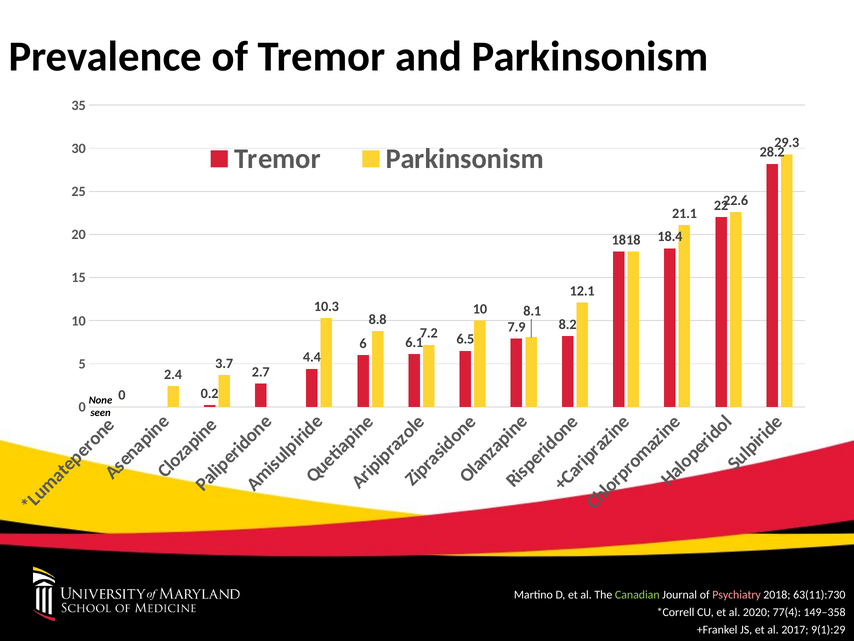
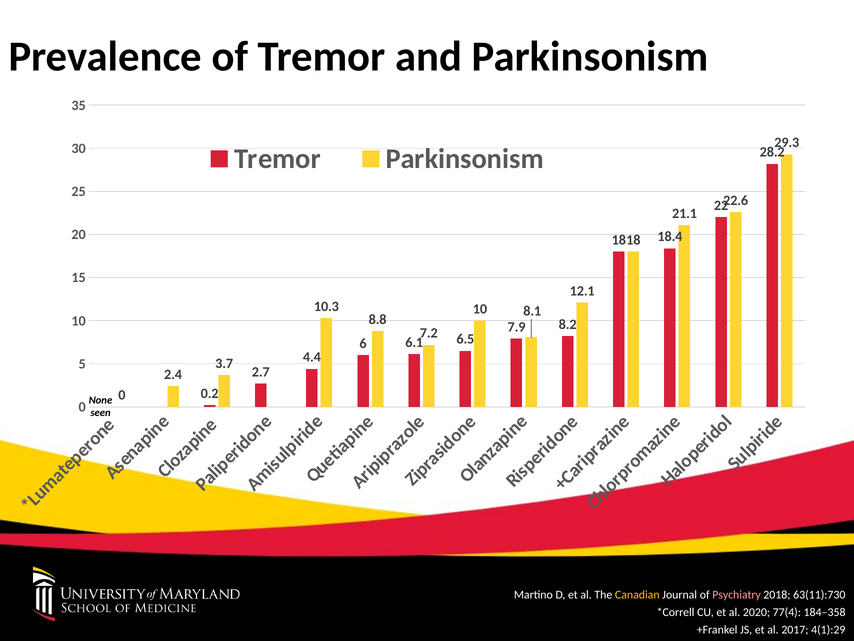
Canadian colour: light green -> yellow (637, 594)
149–358: 149–358 -> 184–358 (825, 612)
9(1):29: 9(1):29 -> 4(1):29 (828, 629)
